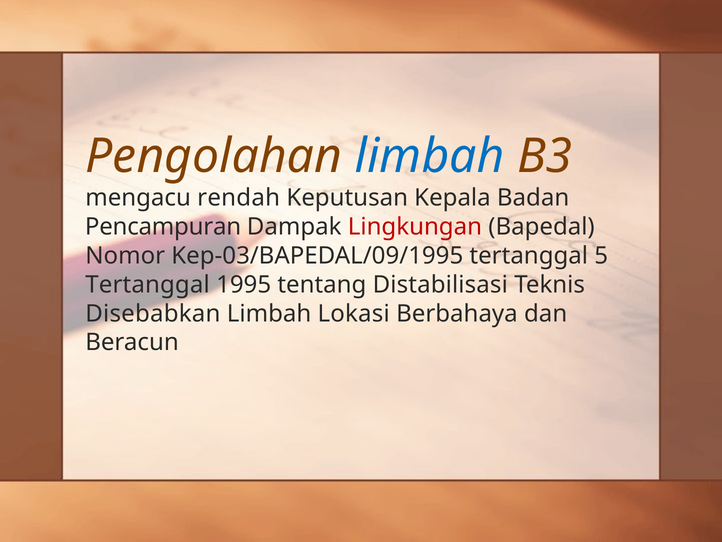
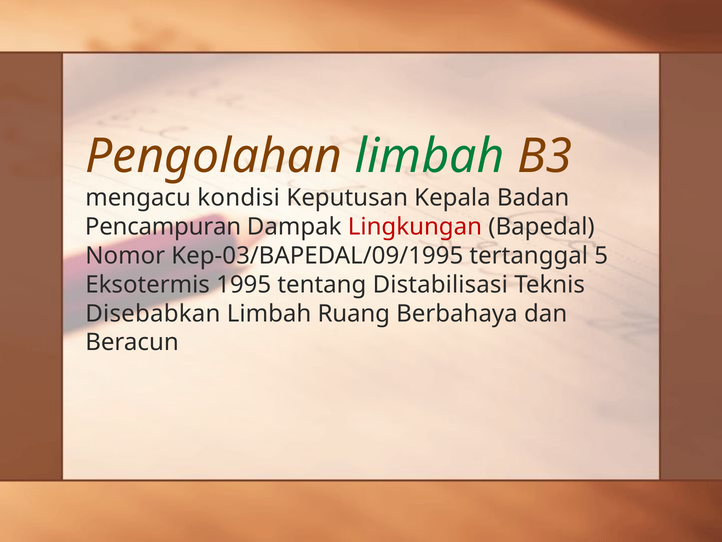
limbah colour: blue -> green (430, 156)
rendah: rendah -> kondisi (239, 198)
Tertanggal: Tertanggal -> Eksotermis (148, 284)
Lokasi: Lokasi -> Ruang (354, 313)
